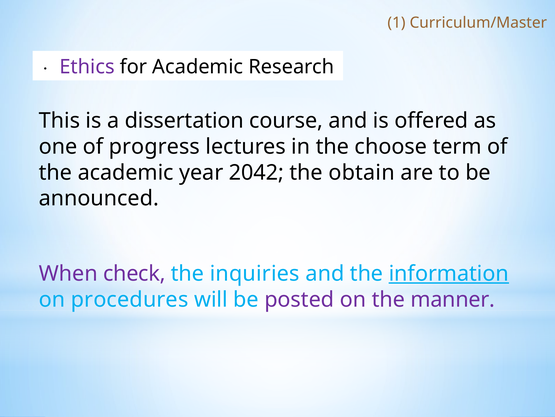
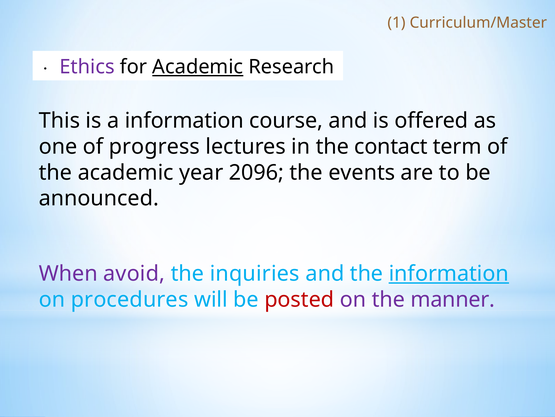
Academic underline: none -> present (198, 67)
a dissertation: dissertation -> information (184, 120)
choose: choose -> contact (391, 146)
2042: 2042 -> 2096 (256, 172)
obtain: obtain -> events (362, 172)
check: check -> avoid (134, 273)
posted colour: purple -> red (299, 299)
